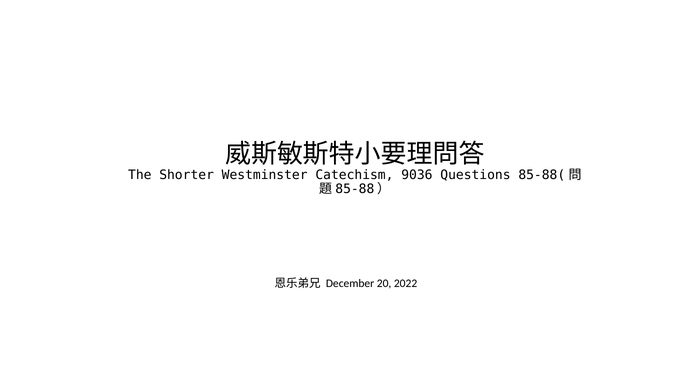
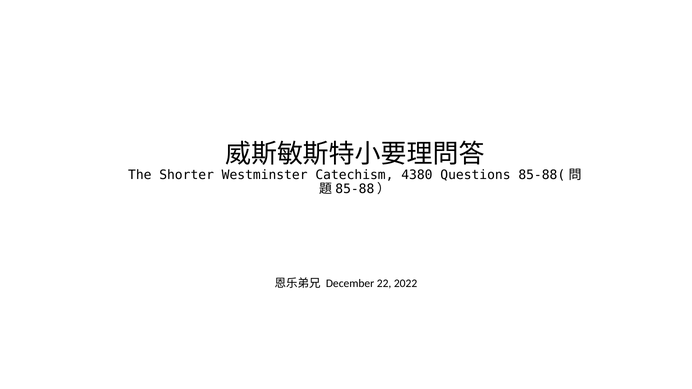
9036: 9036 -> 4380 (417, 175)
20: 20 -> 22 (384, 284)
